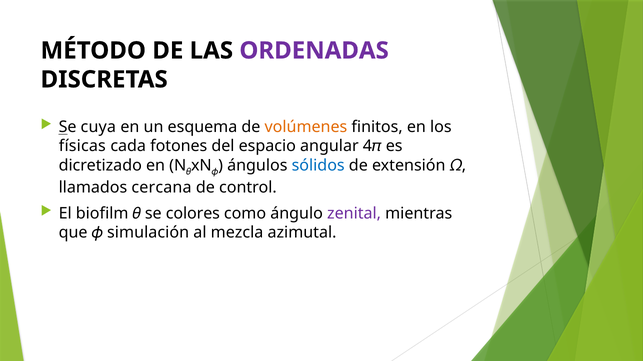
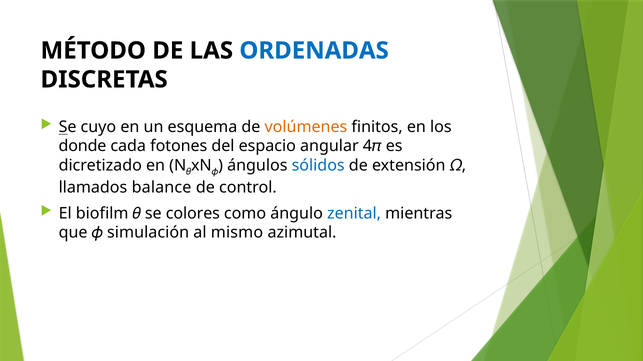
ORDENADAS colour: purple -> blue (314, 51)
cuya: cuya -> cuyo (98, 127)
físicas: físicas -> donde (82, 146)
cercana: cercana -> balance (162, 188)
zenital colour: purple -> blue (354, 214)
mezcla: mezcla -> mismo (237, 233)
